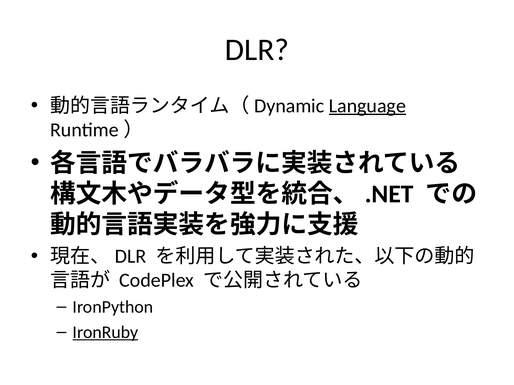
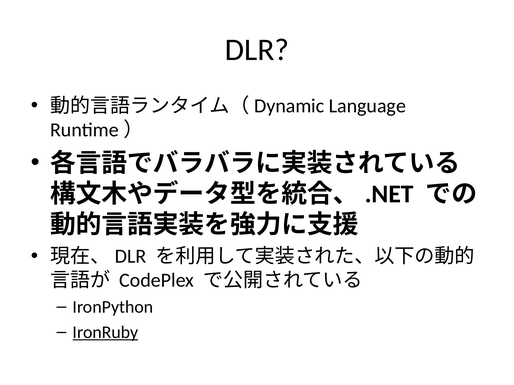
Language underline: present -> none (367, 106)
